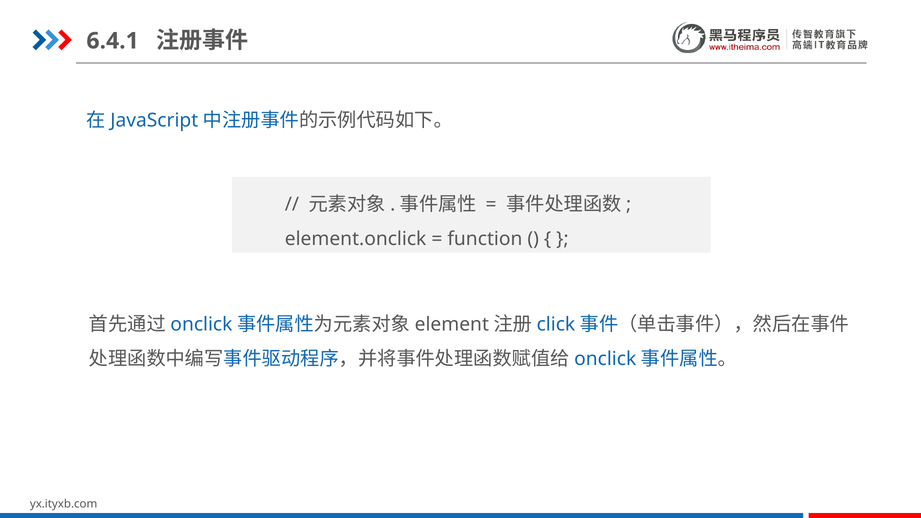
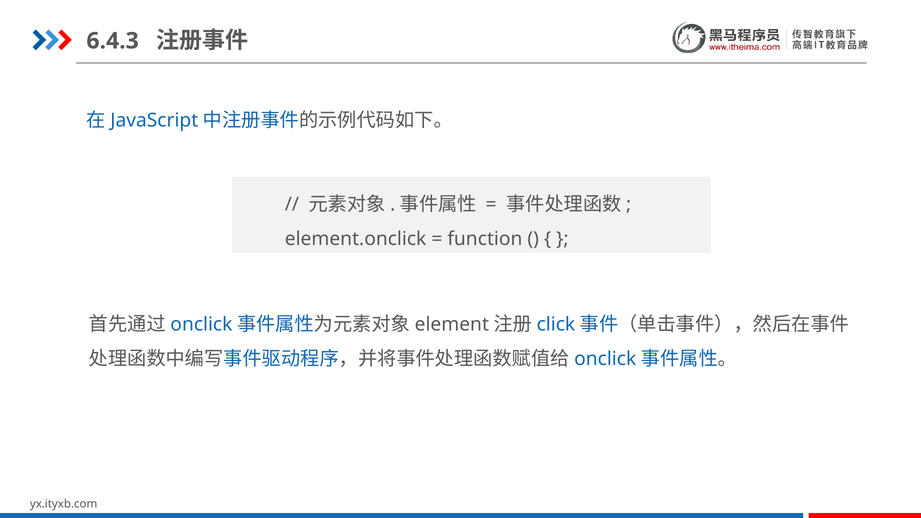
6.4.1: 6.4.1 -> 6.4.3 (113, 41)
